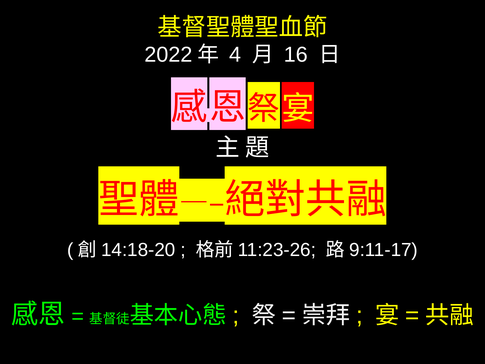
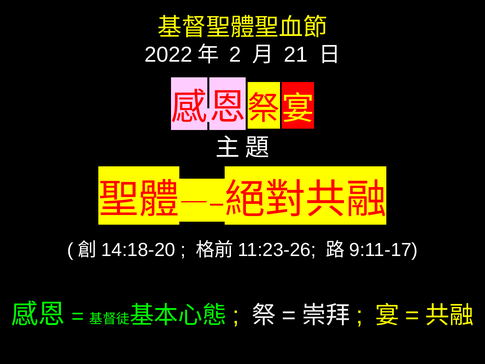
4: 4 -> 2 (235, 55)
16: 16 -> 21 (296, 55)
